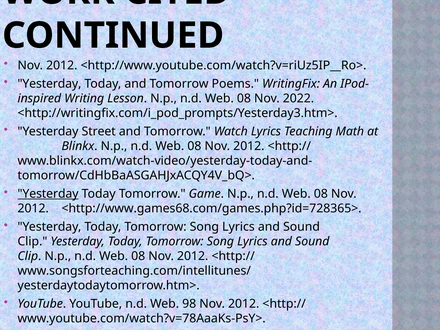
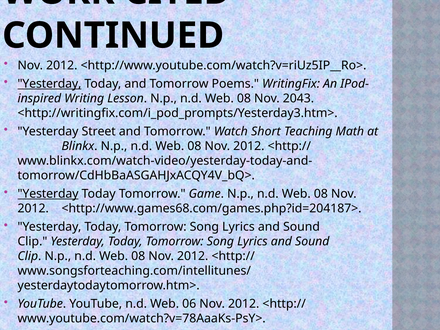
Yesterday underline: none -> present (49, 84)
2022: 2022 -> 2043 (298, 98)
Watch Lyrics: Lyrics -> Short (266, 131)
<http://www.games68.com/games.php?id=728365>: <http://www.games68.com/games.php?id=728365> -> <http://www.games68.com/games.php?id=204187> (212, 208)
98: 98 -> 06 (189, 304)
